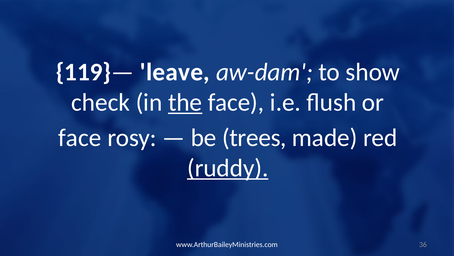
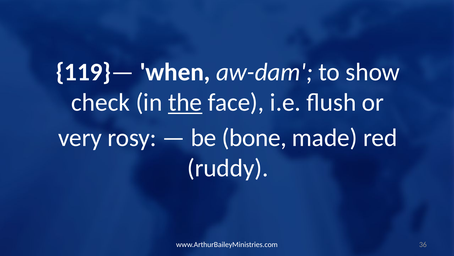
leave: leave -> when (175, 72)
face: face -> very (80, 138)
trees: trees -> bone (254, 138)
ruddy underline: present -> none (228, 168)
